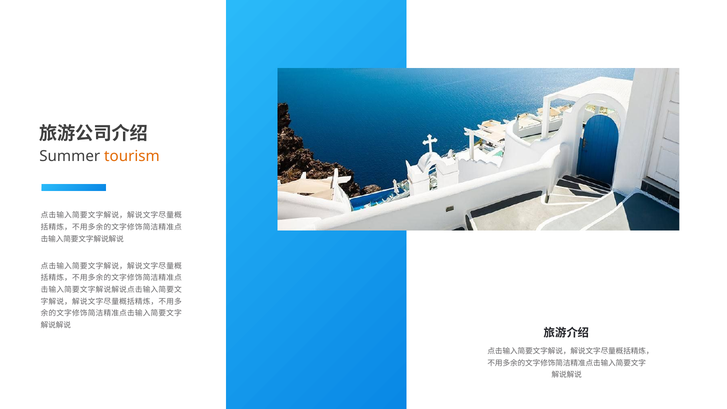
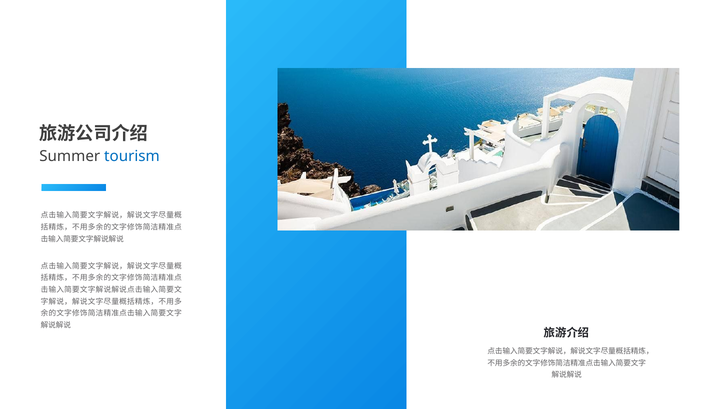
tourism colour: orange -> blue (132, 156)
